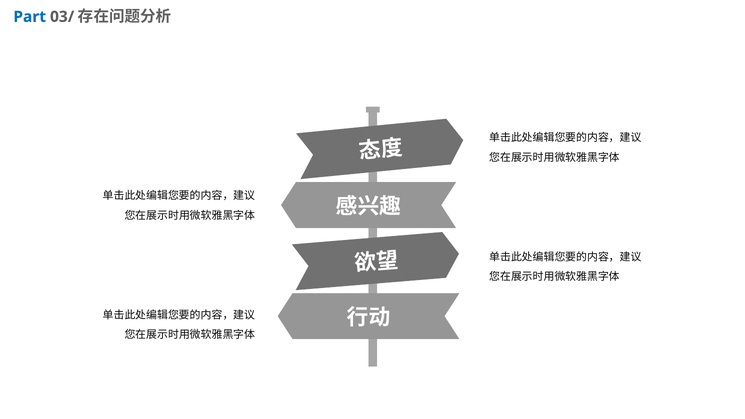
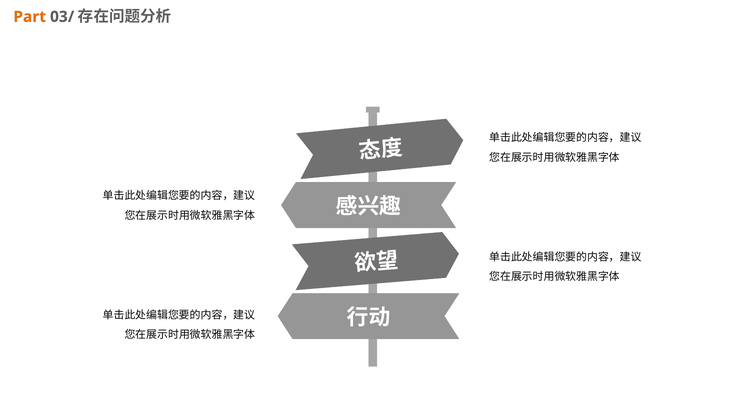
Part colour: blue -> orange (30, 17)
